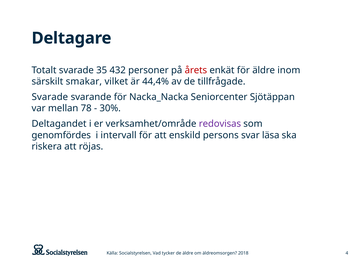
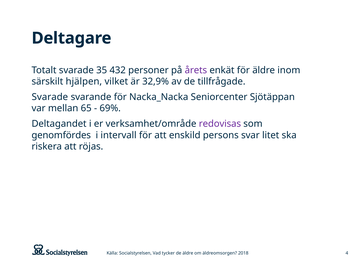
årets colour: red -> purple (196, 70)
smakar: smakar -> hjälpen (84, 82)
44,4%: 44,4% -> 32,9% (156, 82)
78: 78 -> 65 (86, 108)
30%: 30% -> 69% (110, 108)
läsa: läsa -> litet (271, 135)
